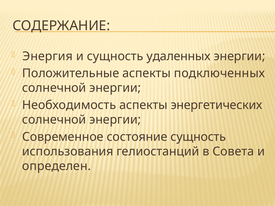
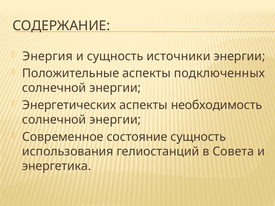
удаленных: удаленных -> источники (178, 56)
Необходимость: Необходимость -> Энергетических (69, 105)
энергетических: энергетических -> необходимость (216, 105)
определен: определен -> энергетика (57, 166)
